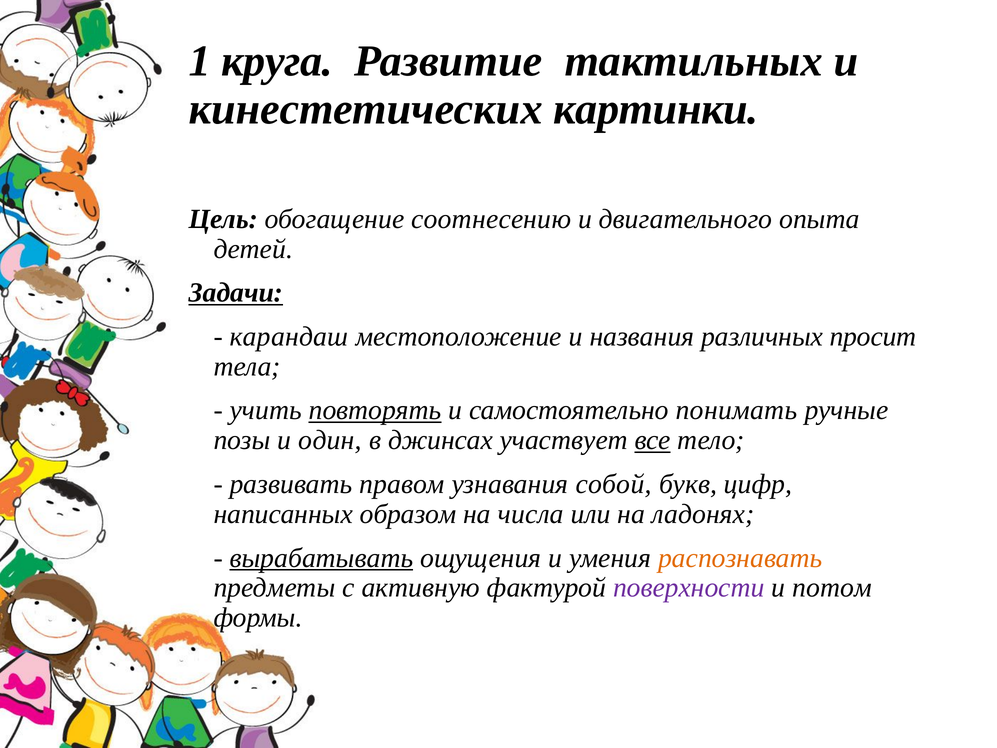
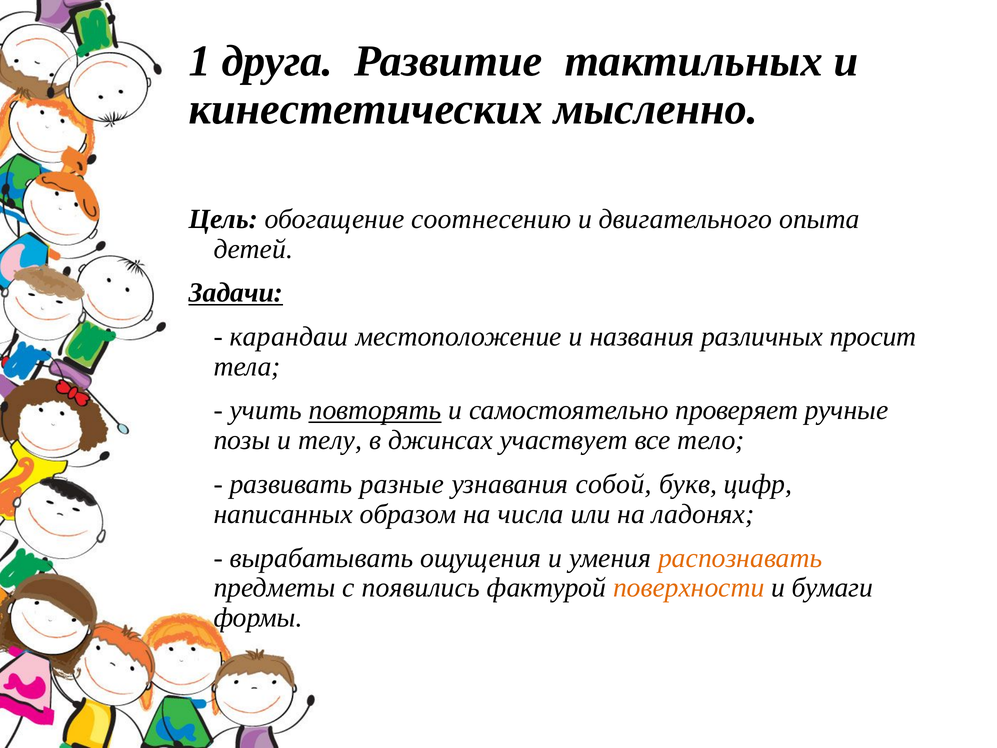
круга: круга -> друга (277, 61)
картинки: картинки -> мысленно (656, 109)
понимать: понимать -> проверяет (737, 410)
один: один -> телу (330, 440)
все underline: present -> none (653, 440)
правом: правом -> разные (402, 484)
вырабатывать underline: present -> none (321, 558)
активную: активную -> появились (421, 588)
поверхности colour: purple -> orange (689, 588)
потом: потом -> бумаги (832, 588)
